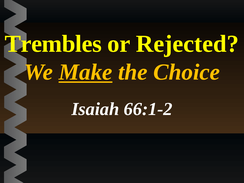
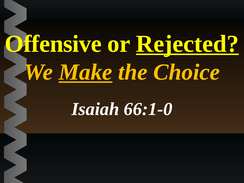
Trembles: Trembles -> Offensive (53, 44)
Rejected underline: none -> present (187, 44)
66:1-2: 66:1-2 -> 66:1-0 (148, 109)
